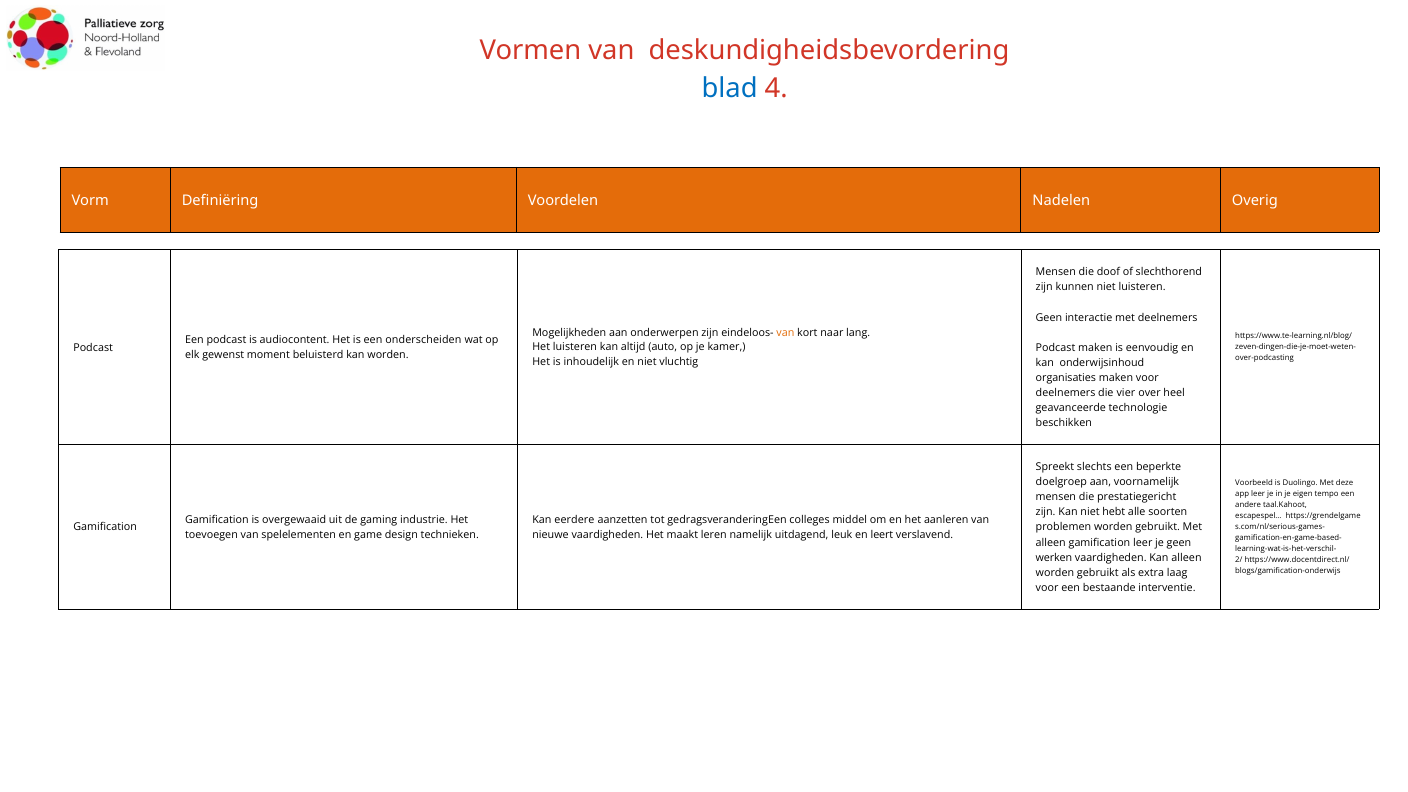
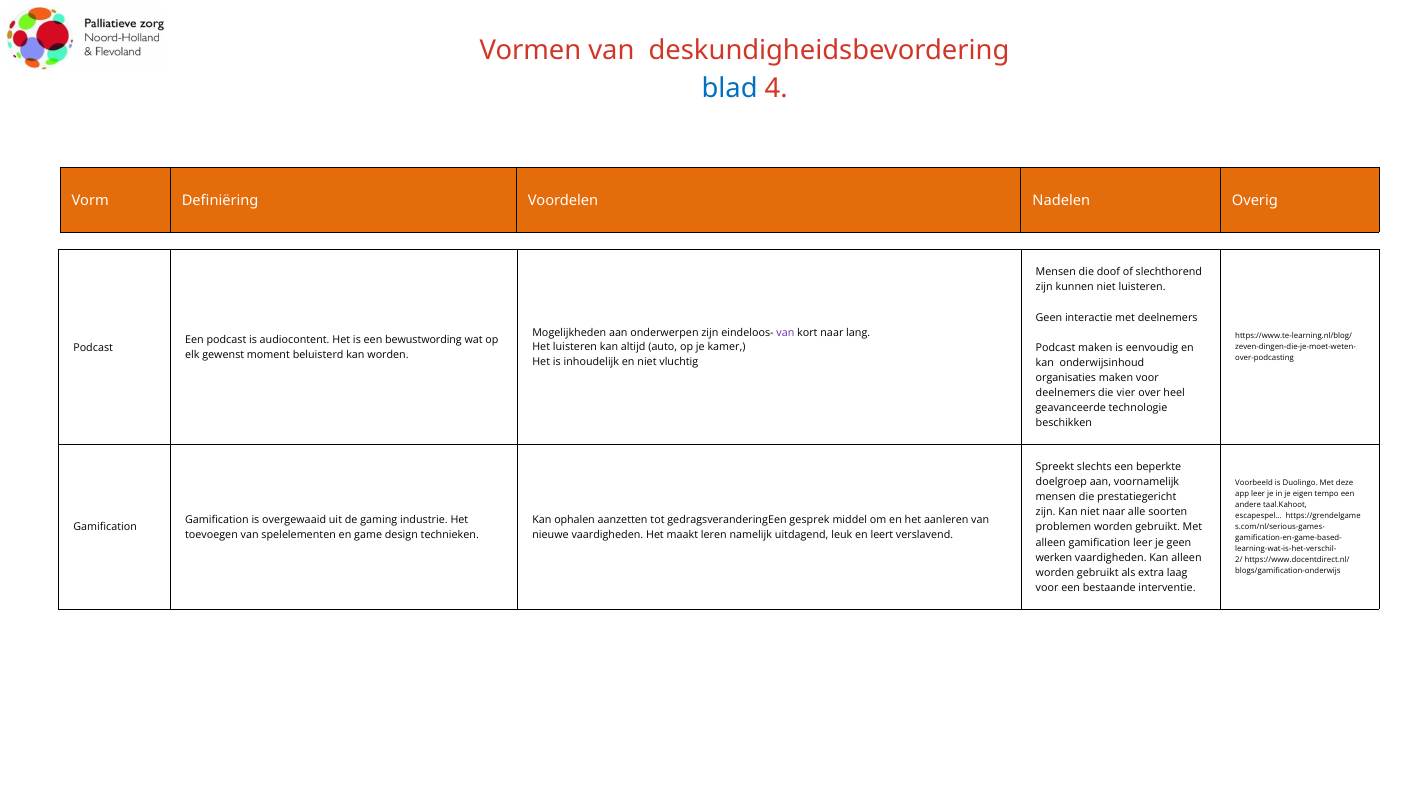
van colour: orange -> purple (785, 333)
onderscheiden: onderscheiden -> bewustwording (423, 340)
niet hebt: hebt -> naar (1114, 512)
eerdere: eerdere -> ophalen (575, 520)
colleges: colleges -> gesprek (810, 520)
